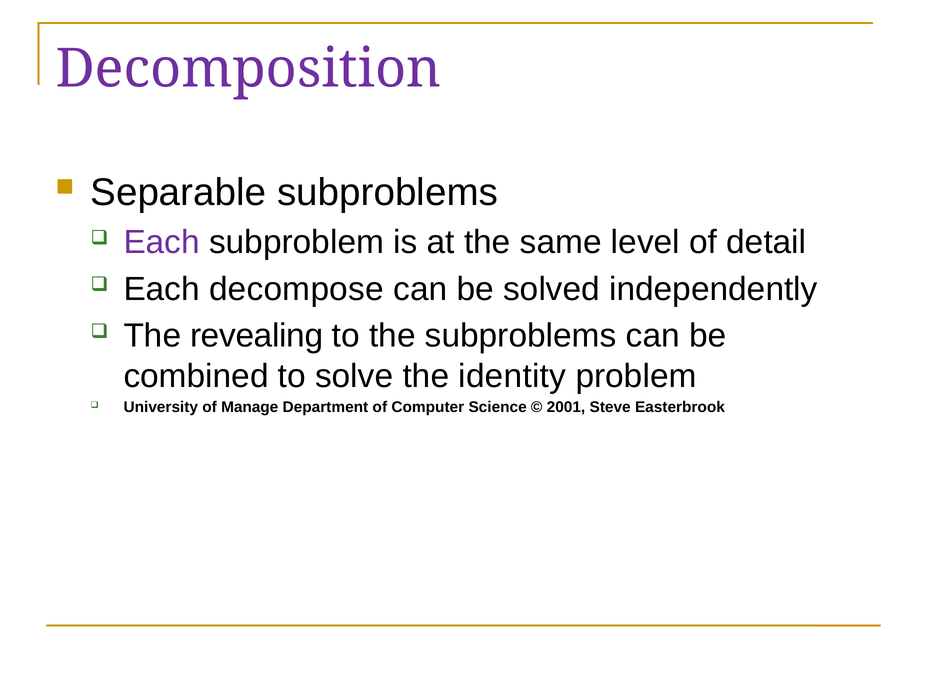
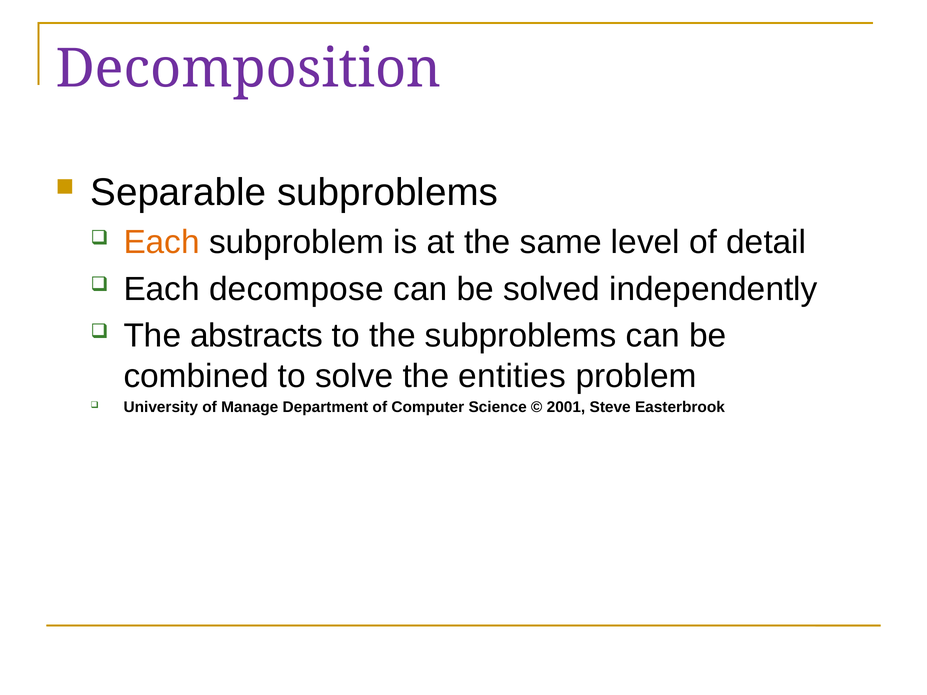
Each colour: purple -> orange (162, 242)
revealing: revealing -> abstracts (257, 336)
identity: identity -> entities (512, 376)
